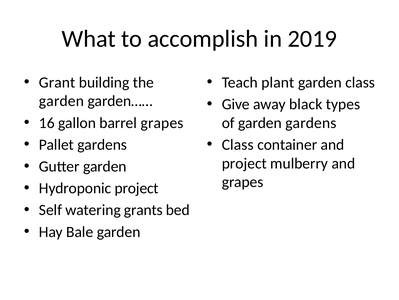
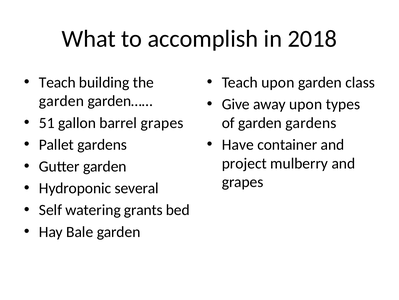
2019: 2019 -> 2018 (312, 39)
Grant: Grant -> Teach (57, 82)
Teach plant: plant -> upon (278, 82)
away black: black -> upon (306, 104)
16: 16 -> 51 (47, 123)
Class: Class -> Have (238, 144)
Hydroponic project: project -> several (137, 188)
